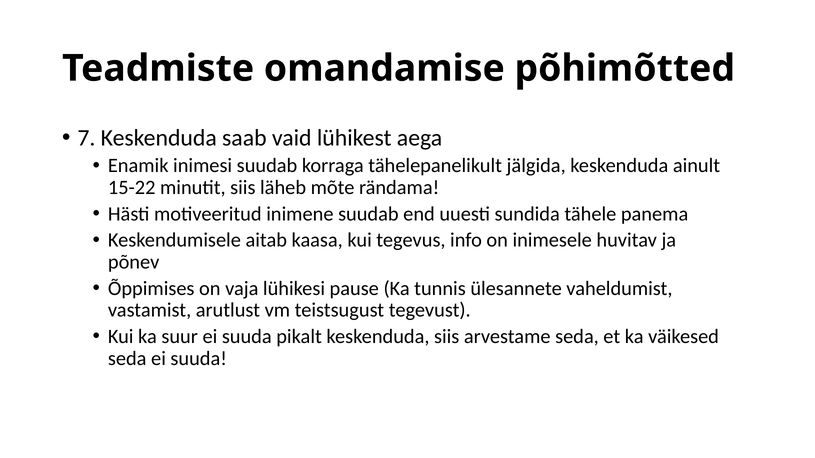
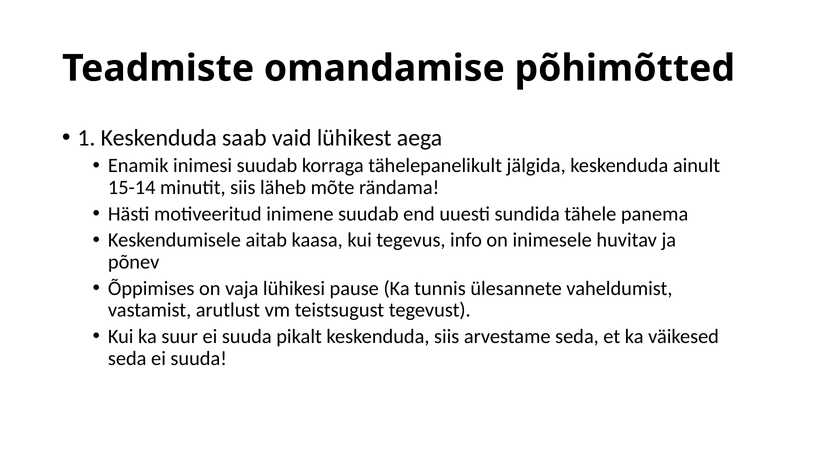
7: 7 -> 1 (86, 138)
15-22: 15-22 -> 15-14 (132, 188)
